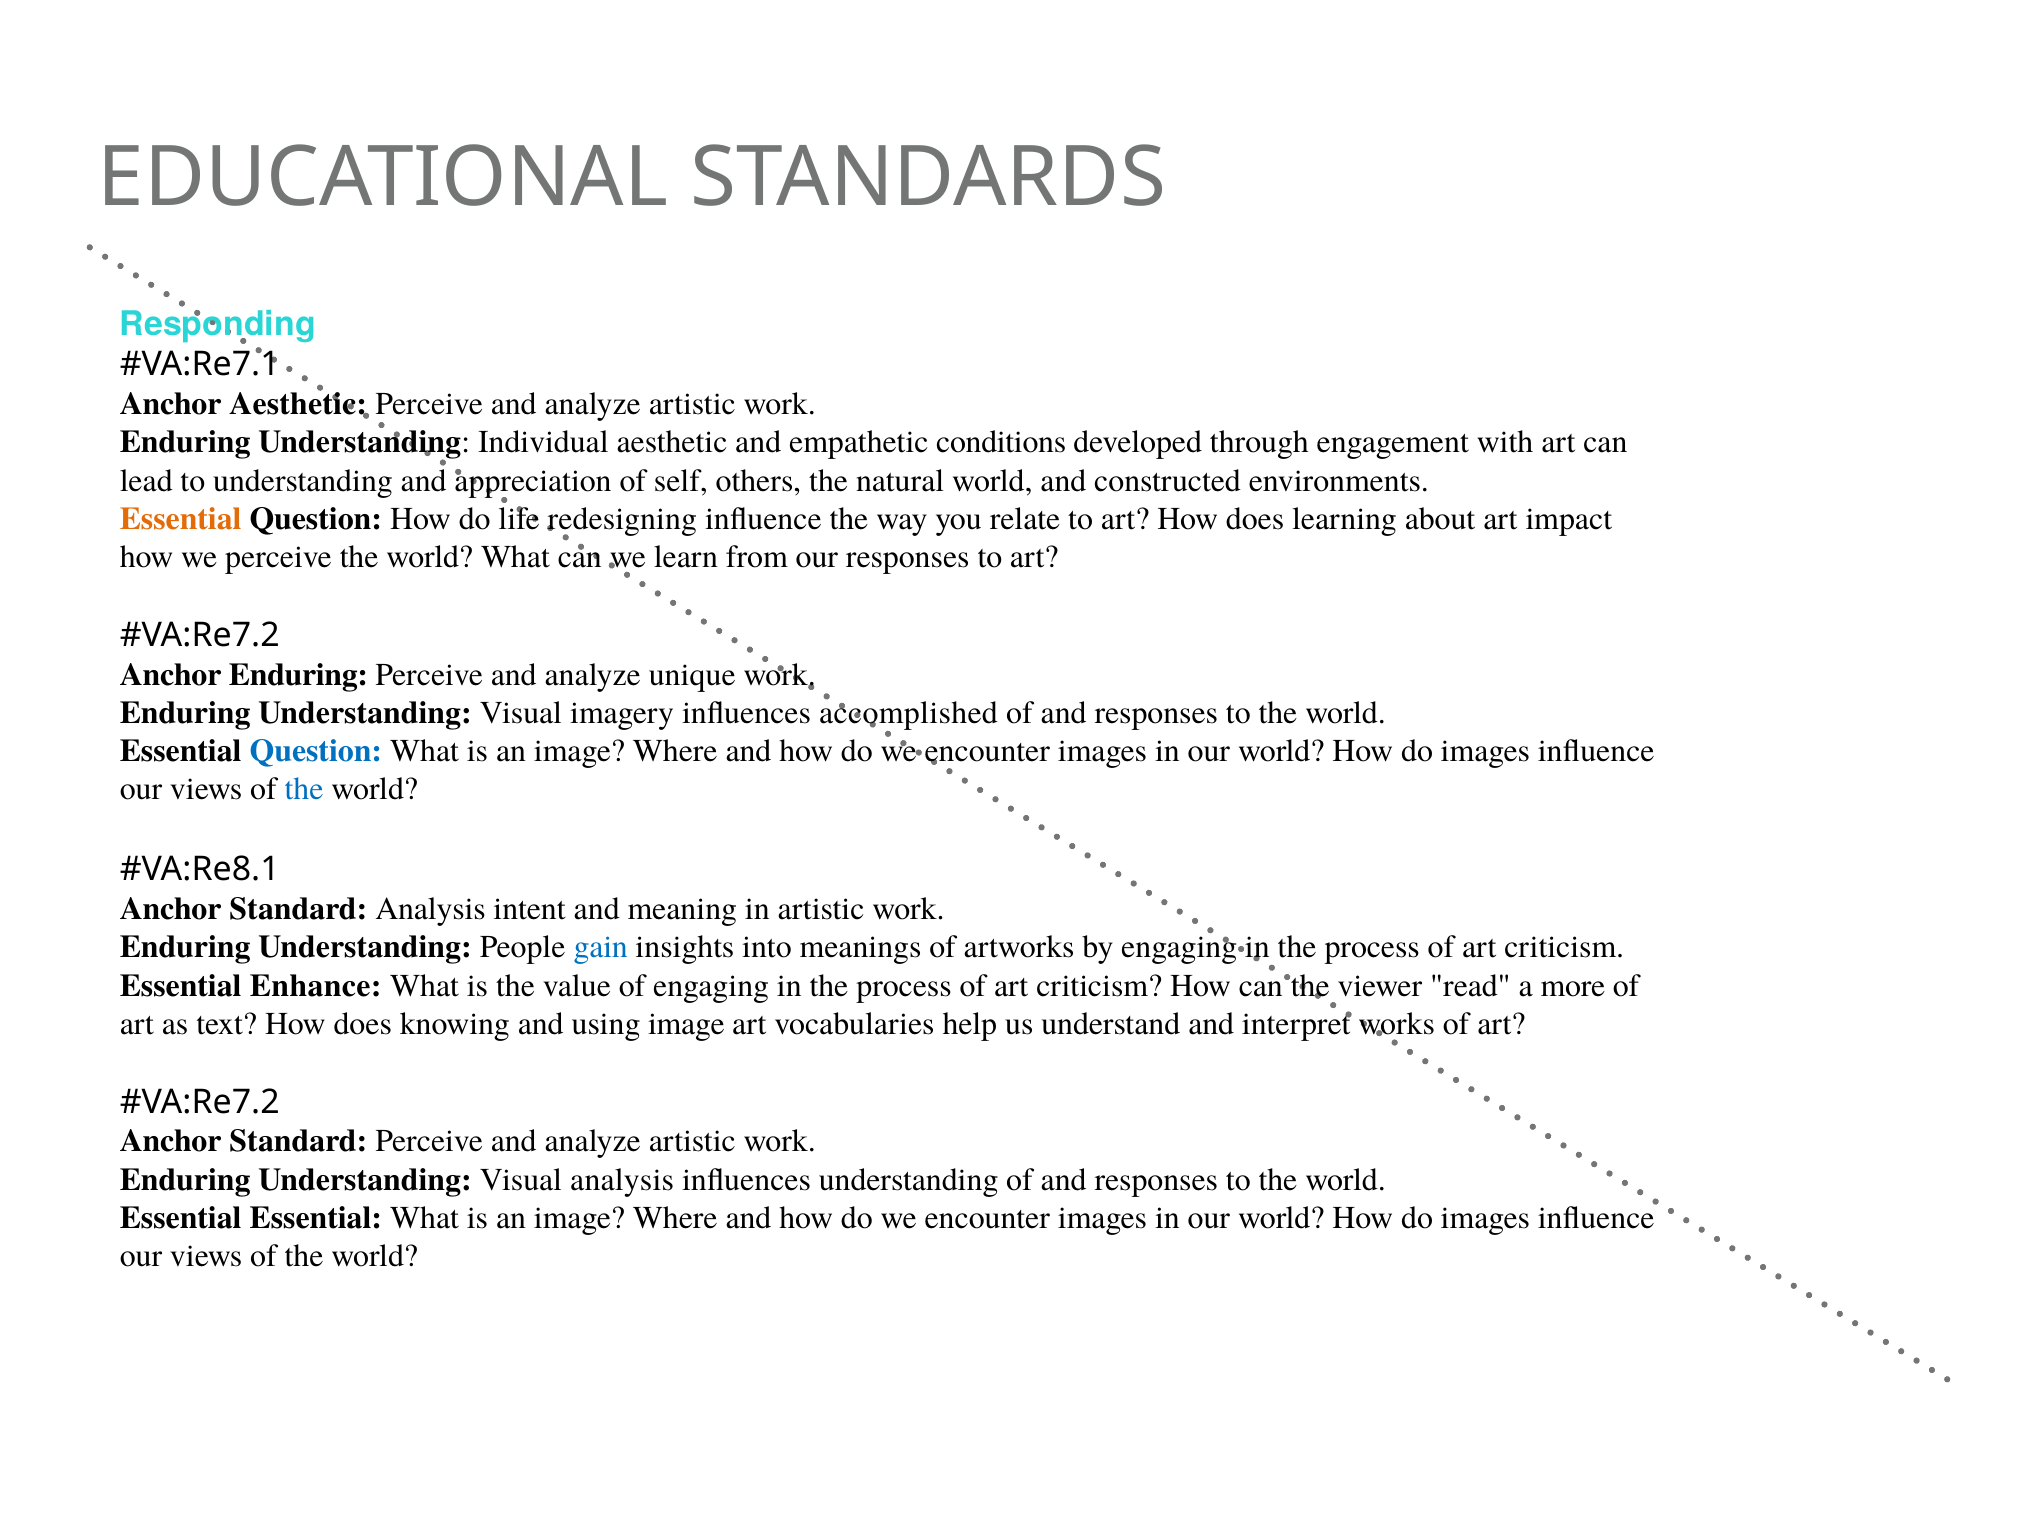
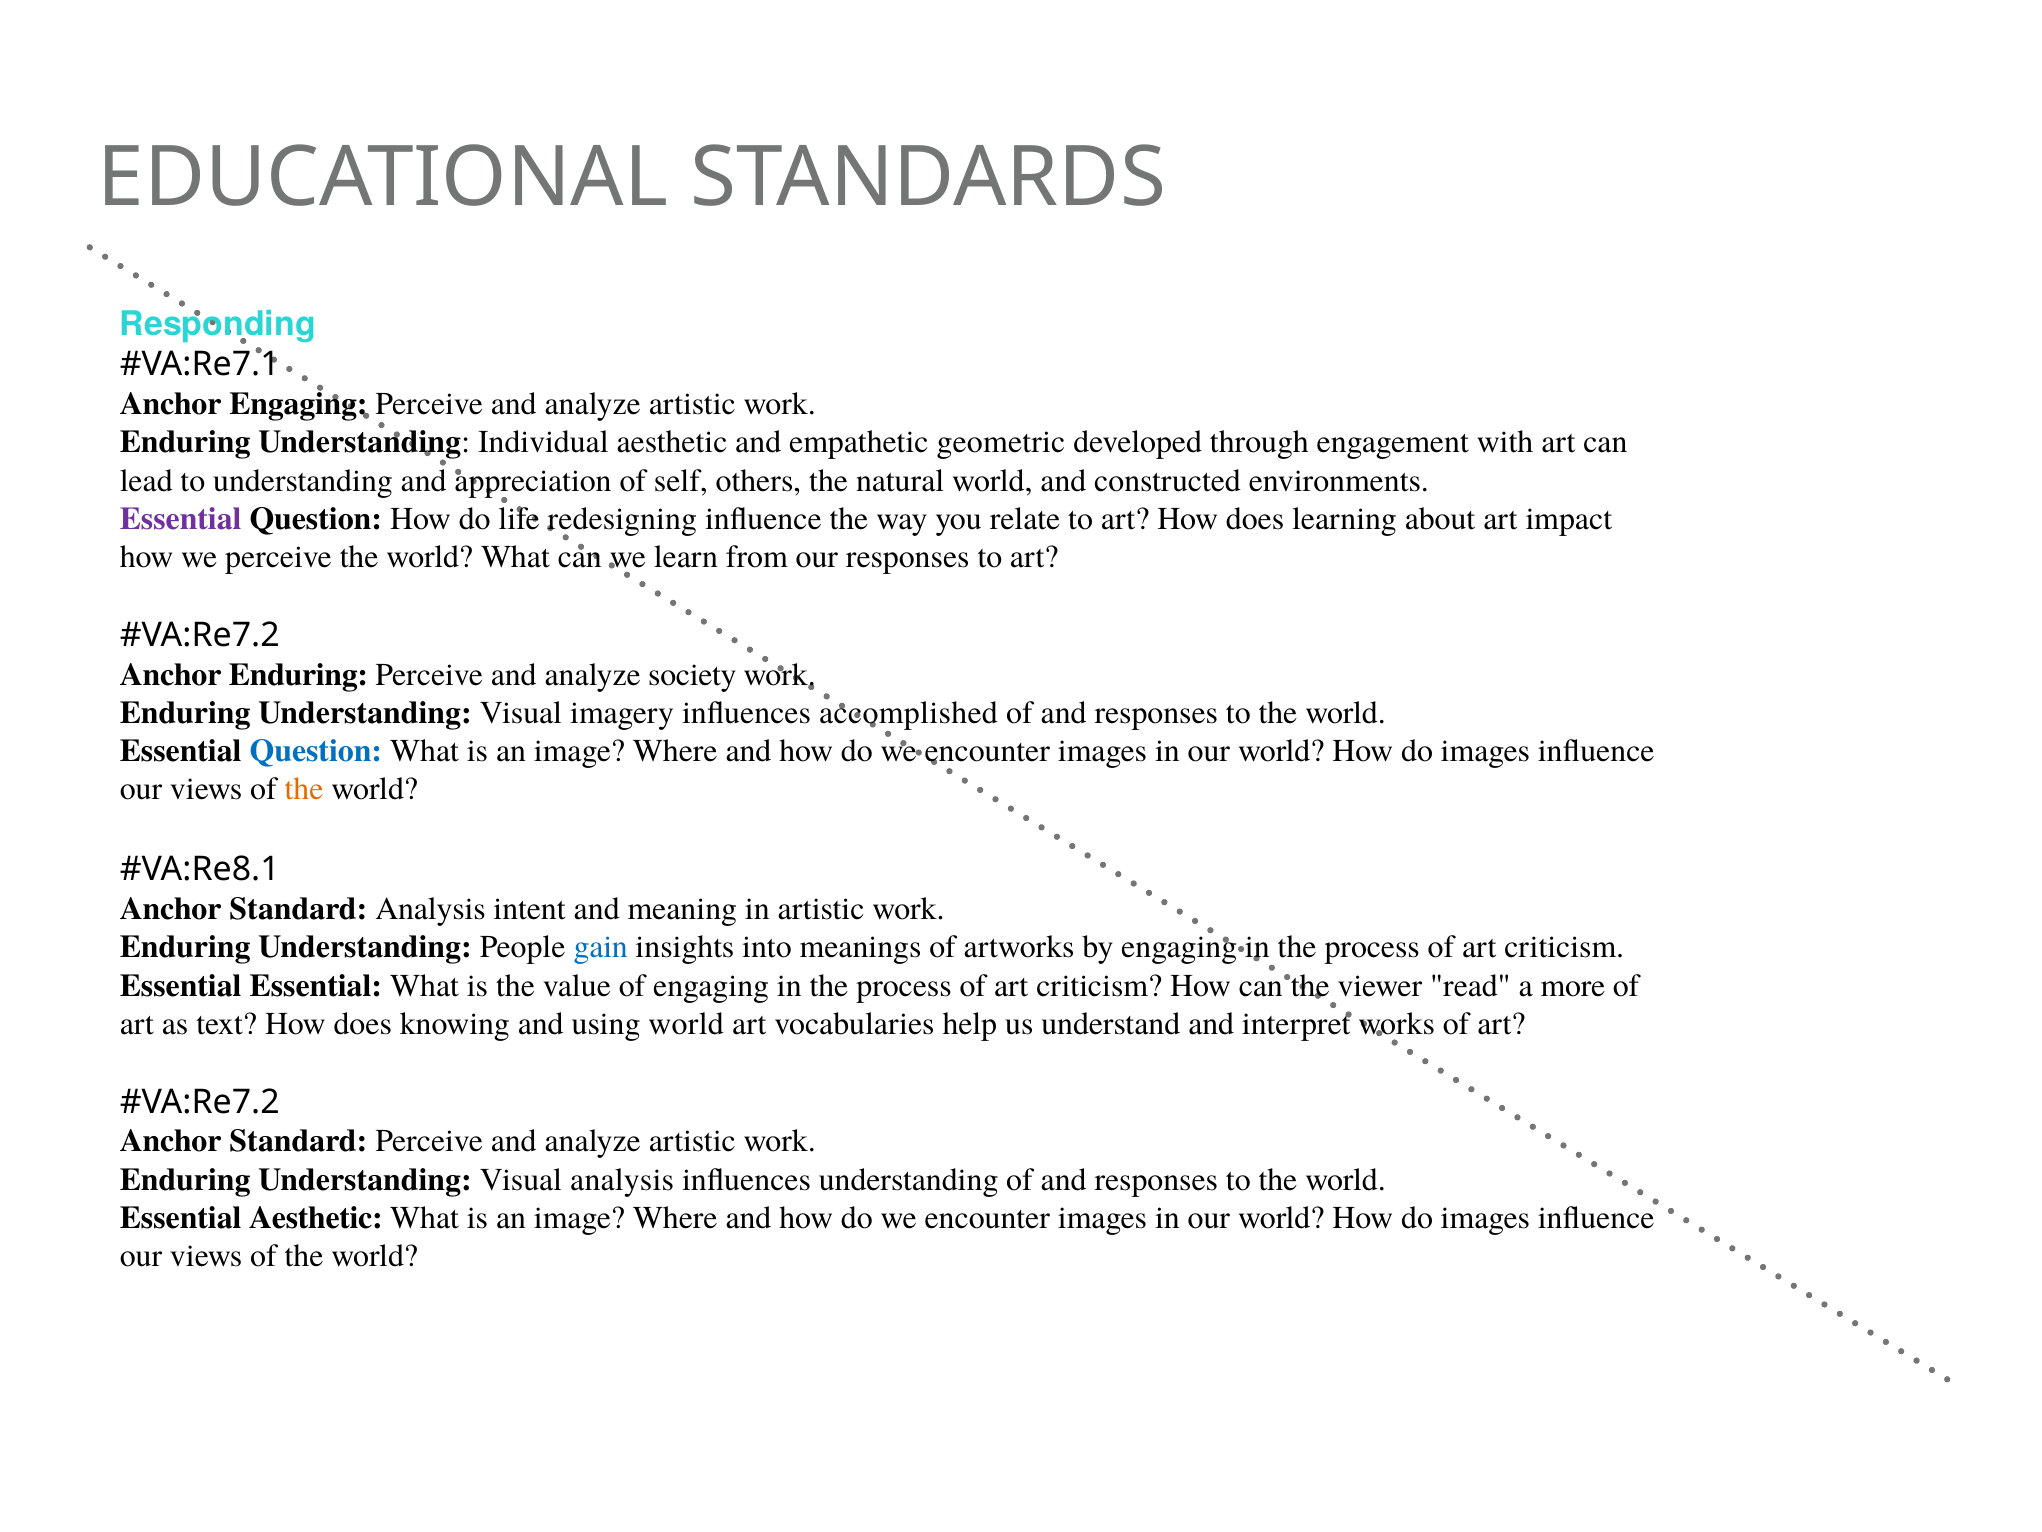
Anchor Aesthetic: Aesthetic -> Engaging (298, 404)
conditions: conditions -> geometric (1001, 442)
Essential colour: orange -> purple (181, 519)
unique: unique -> society (692, 674)
the colour: blue -> orange (304, 789)
Essential Enhance: Enhance -> Essential (316, 985)
using image: image -> world (686, 1024)
Essential Essential: Essential -> Aesthetic (316, 1217)
